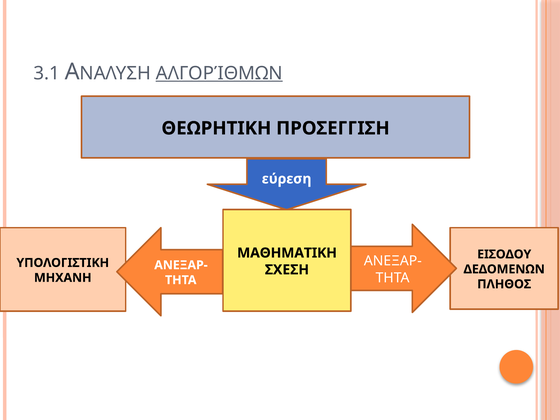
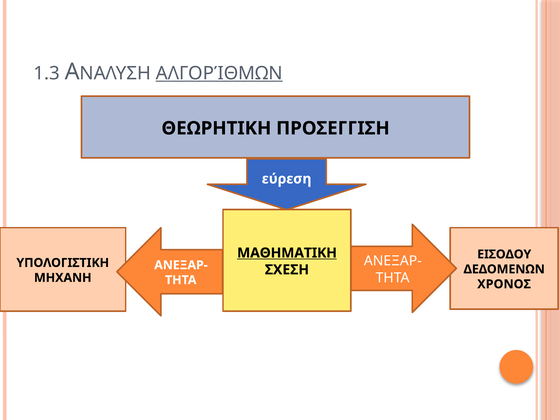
3.1: 3.1 -> 1.3 (47, 73)
ΜΑΘΗΜΑΤΙΚΗ underline: none -> present (287, 253)
ΠΛΗΘΟΣ: ΠΛΗΘΟΣ -> ΧΡΟΝΟΣ (504, 284)
